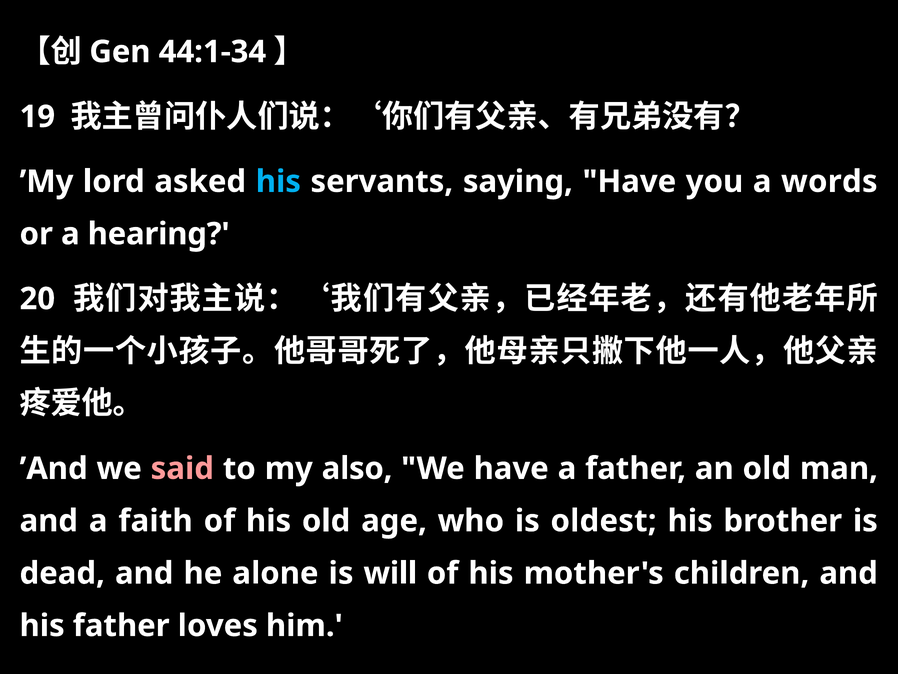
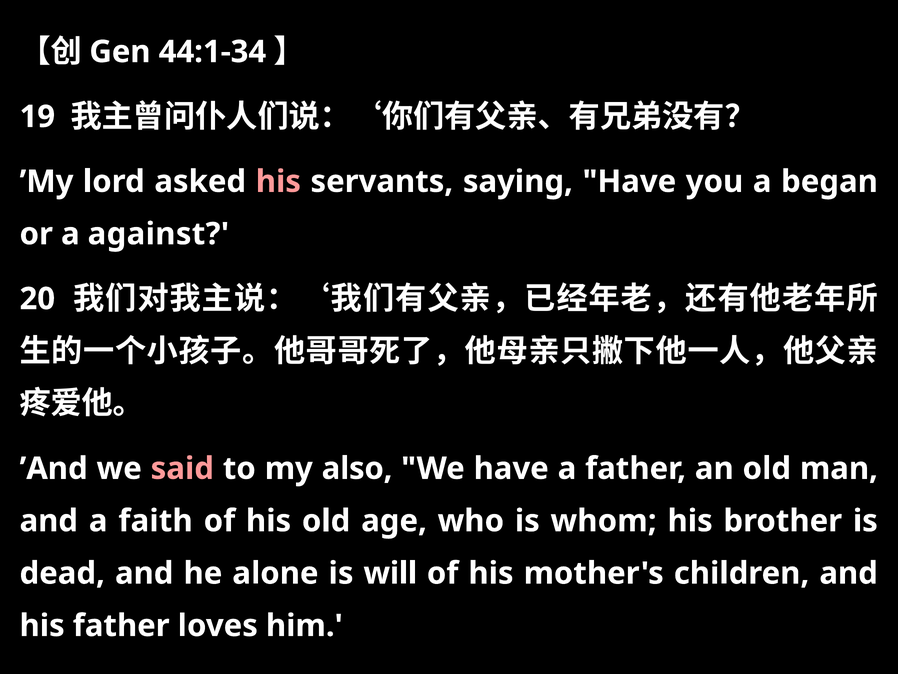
his colour: light blue -> pink (278, 181)
words: words -> began (829, 181)
hearing: hearing -> against (158, 234)
oldest: oldest -> whom (604, 521)
